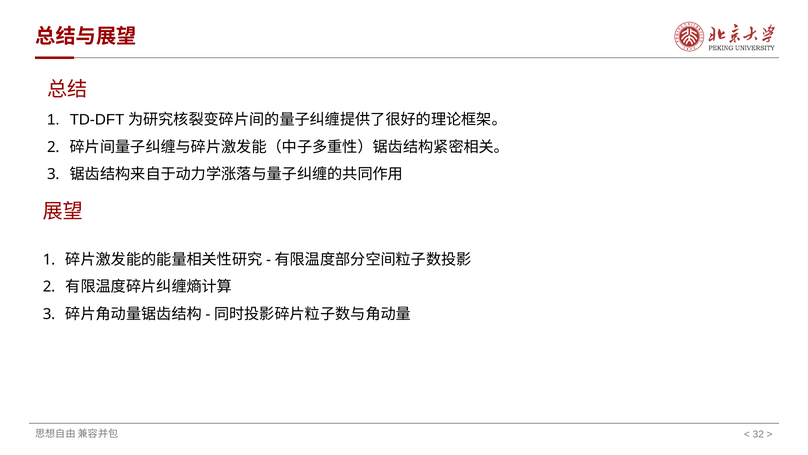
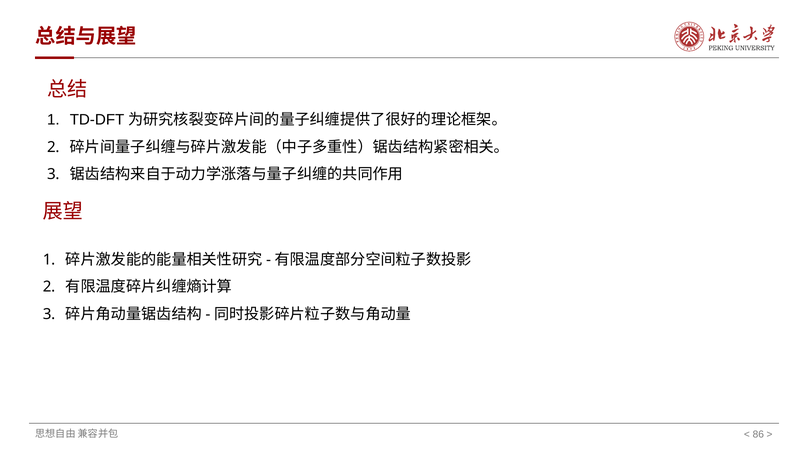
32: 32 -> 86 (758, 434)
